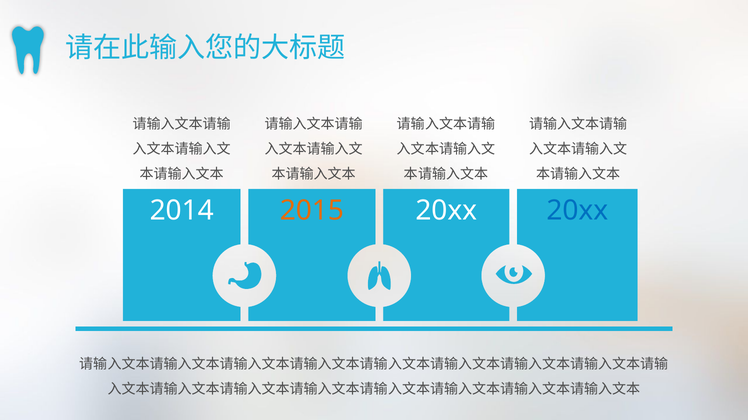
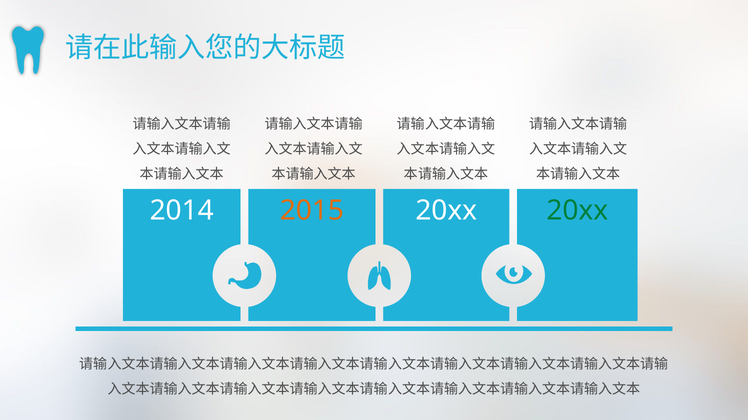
20xx colour: blue -> green (577, 211)
